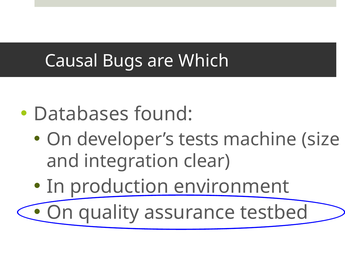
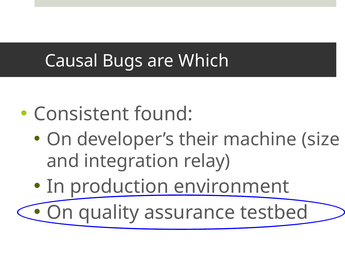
Databases: Databases -> Consistent (81, 114)
tests: tests -> their (199, 139)
clear: clear -> relay (207, 161)
